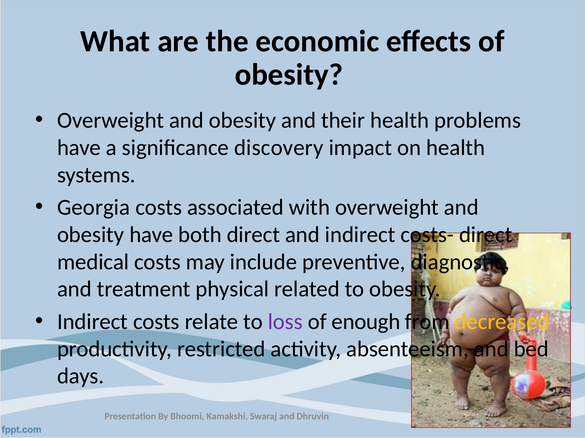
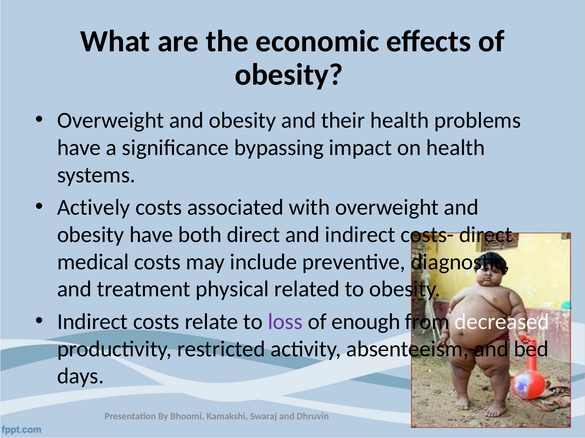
discovery: discovery -> bypassing (279, 148)
Georgia: Georgia -> Actively (94, 208)
decreased colour: yellow -> white (502, 322)
